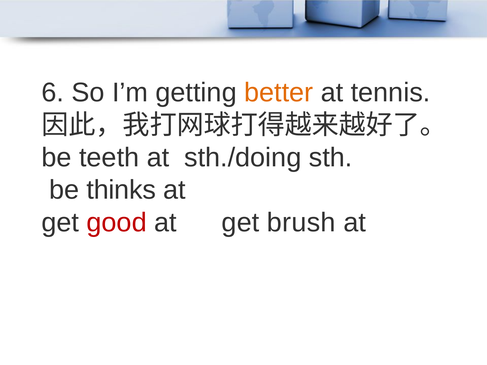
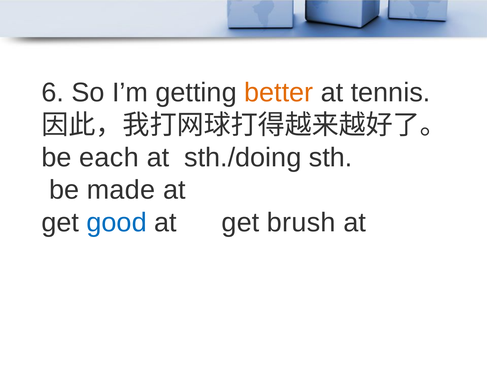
teeth: teeth -> each (109, 158)
thinks: thinks -> made (121, 190)
good colour: red -> blue (117, 223)
